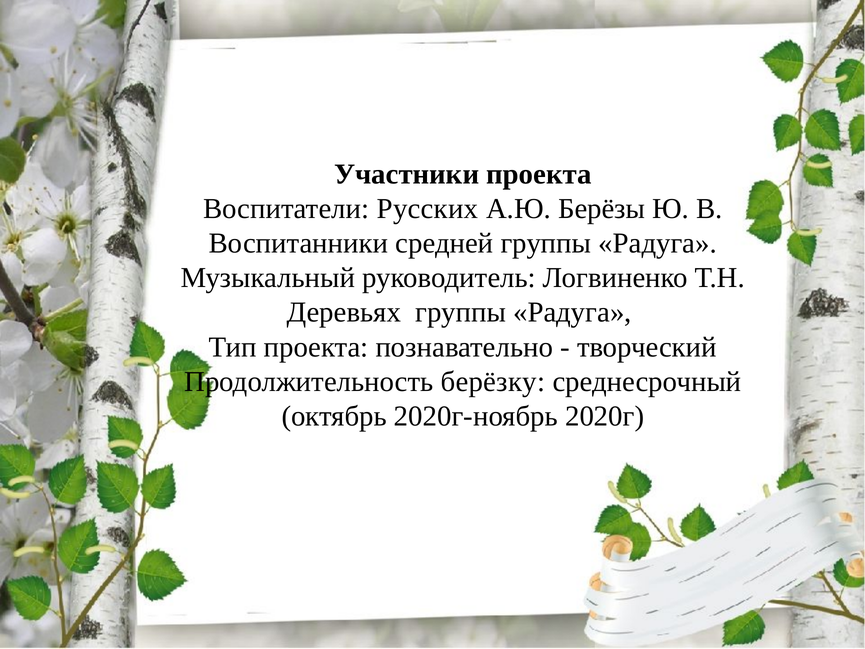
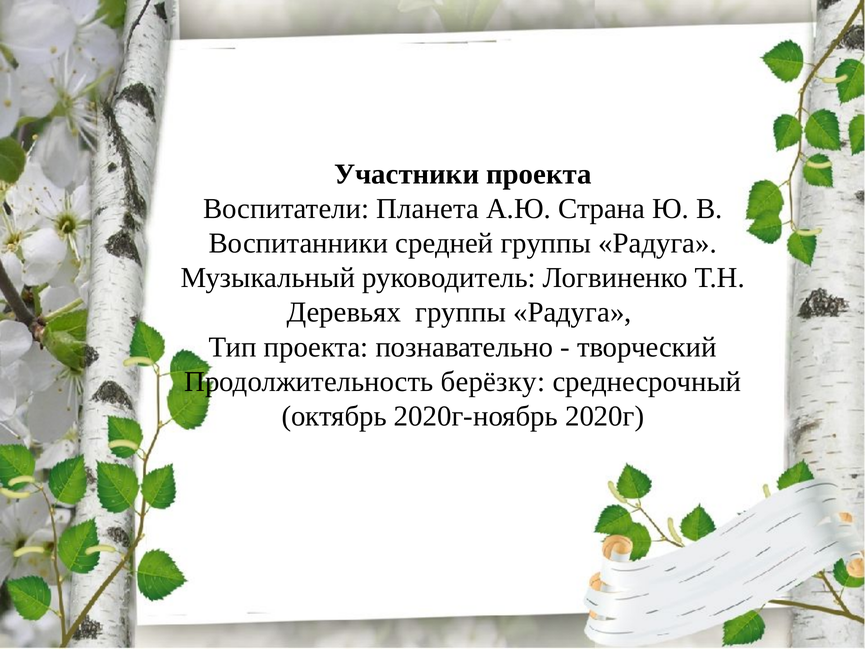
Русских: Русских -> Планета (428, 209)
Берёзы: Берёзы -> Страна (602, 209)
